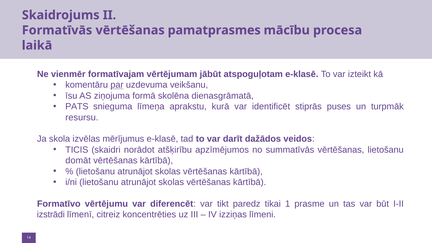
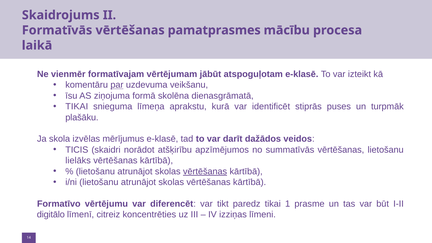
PATS: PATS -> TIKAI (77, 107)
resursu: resursu -> plašāku (82, 117)
domāt: domāt -> lielāks (78, 161)
vērtēšanas underline: none -> present (205, 171)
izstrādi: izstrādi -> digitālo (51, 215)
